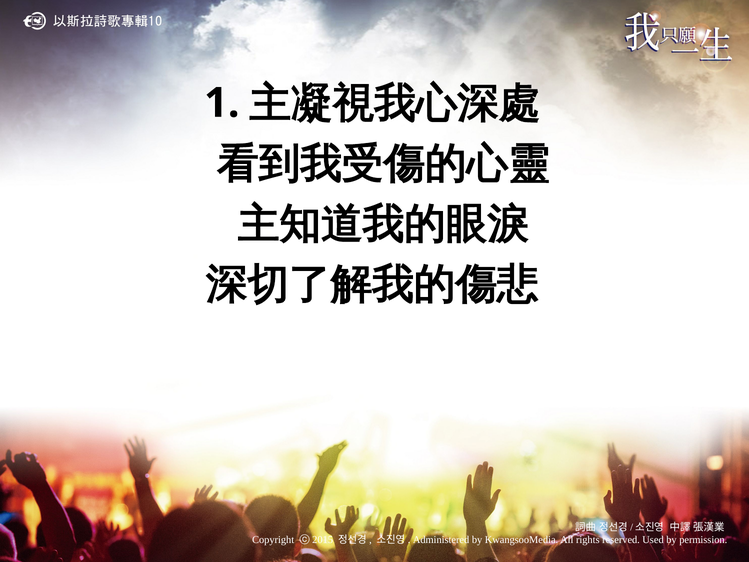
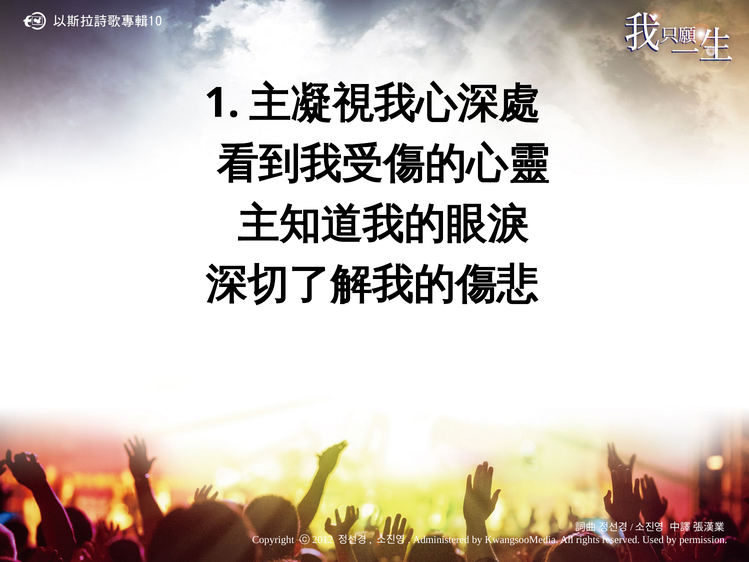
2015: 2015 -> 2012 (323, 540)
